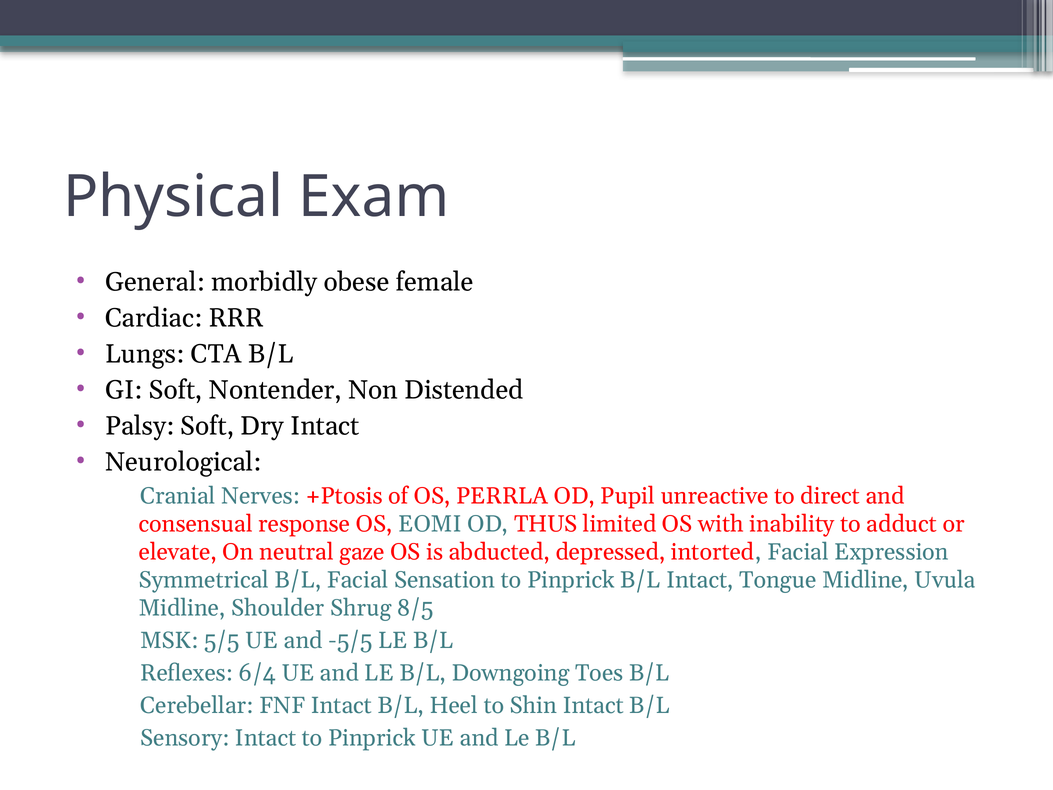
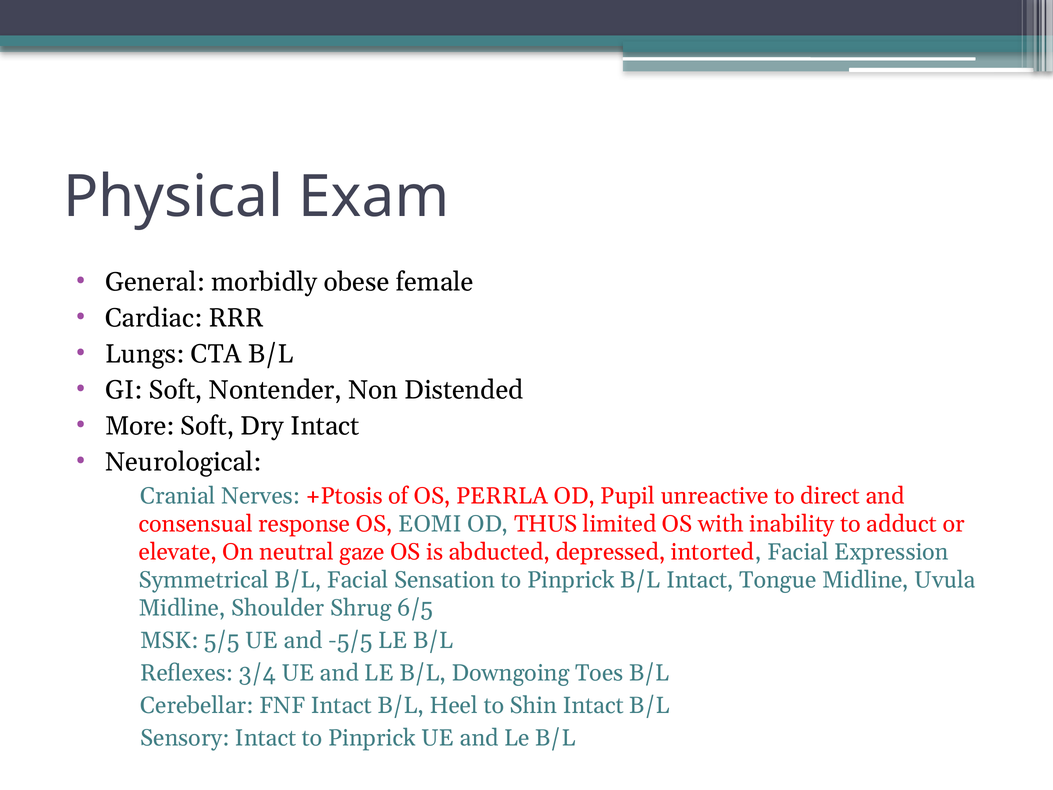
Palsy: Palsy -> More (140, 426)
8/5: 8/5 -> 6/5 (415, 608)
6/4: 6/4 -> 3/4 (257, 673)
